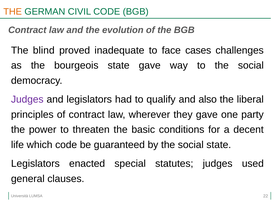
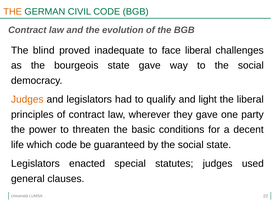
face cases: cases -> liberal (198, 50)
Judges colour: purple -> orange (27, 100)
also: also -> light (208, 100)
